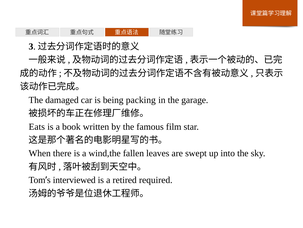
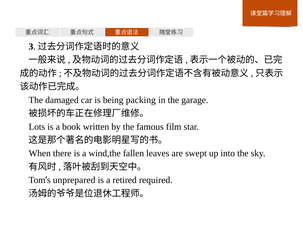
Eats: Eats -> Lots (37, 126)
interviewed: interviewed -> unprepared (74, 180)
